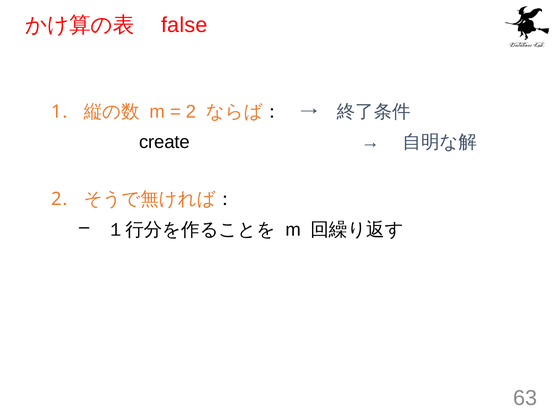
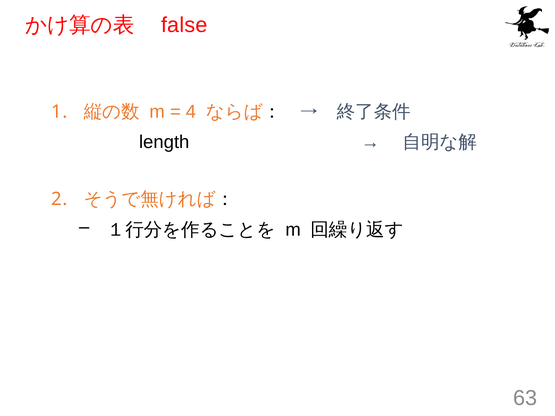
2: 2 -> 4 (191, 112)
create: create -> length (164, 142)
